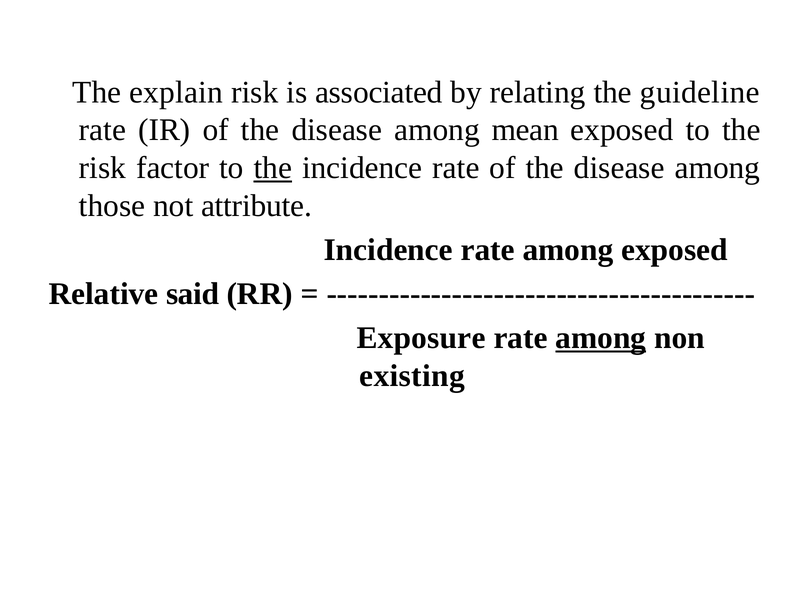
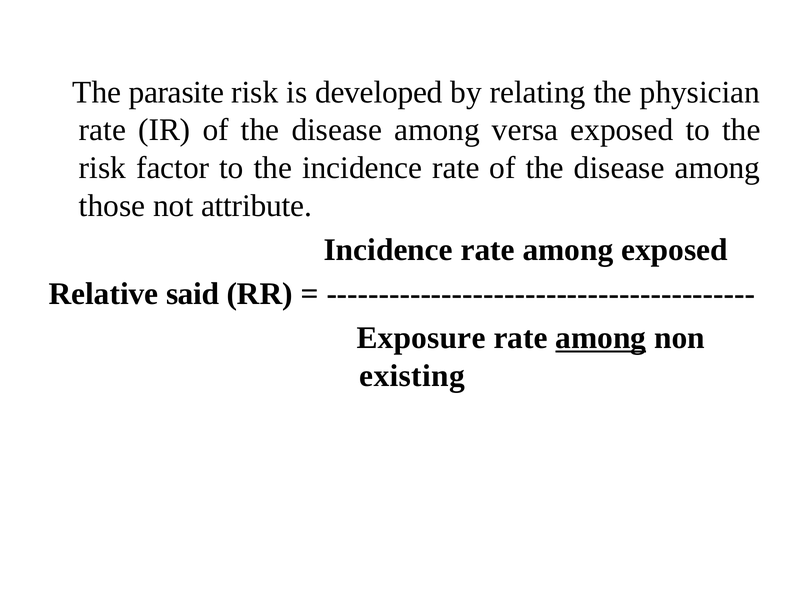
explain: explain -> parasite (176, 92)
associated: associated -> developed (379, 92)
guideline: guideline -> physician (700, 92)
mean: mean -> versa (525, 130)
the underline: present -> none (273, 168)
